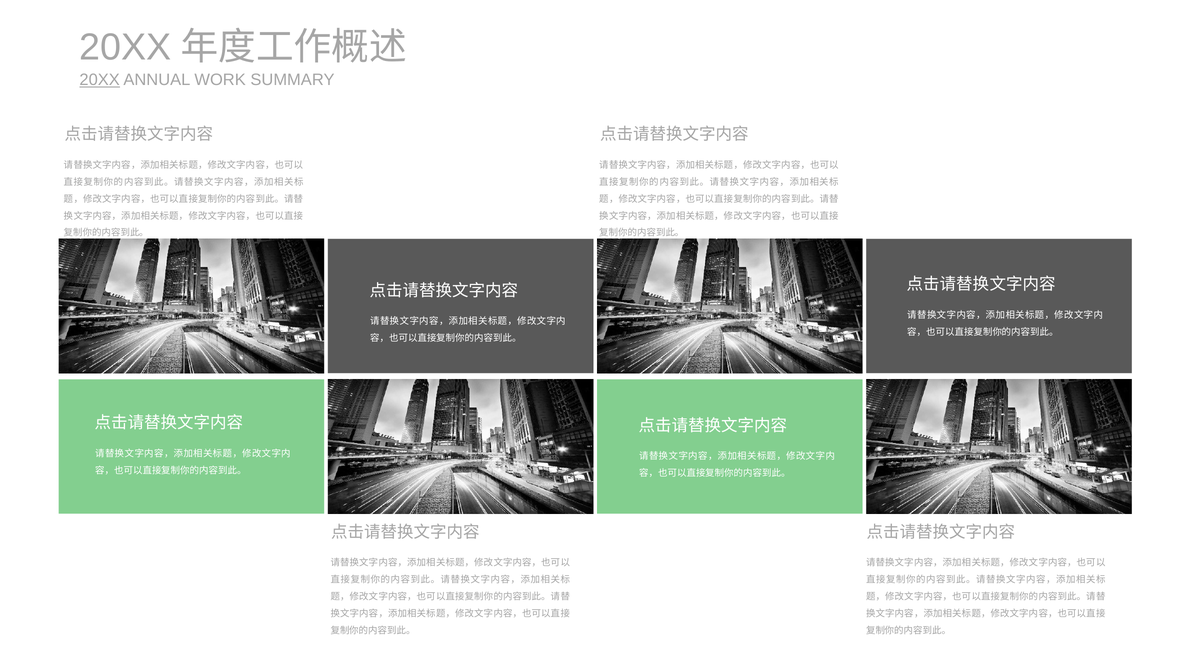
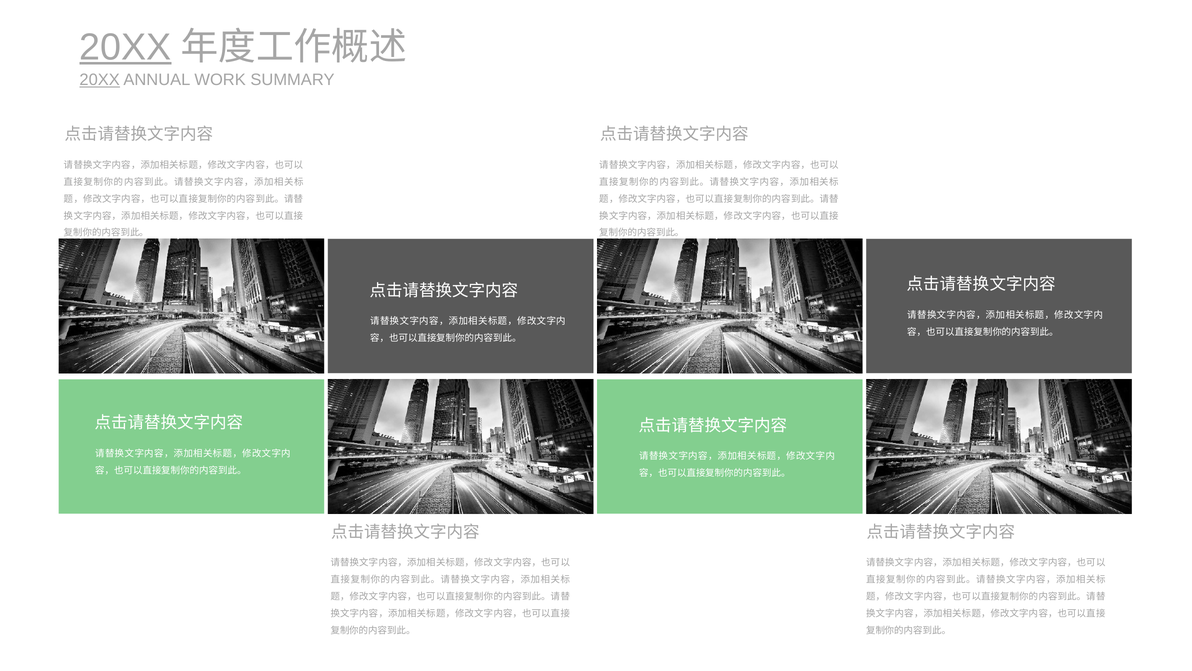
20XX underline: none -> present (125, 47)
